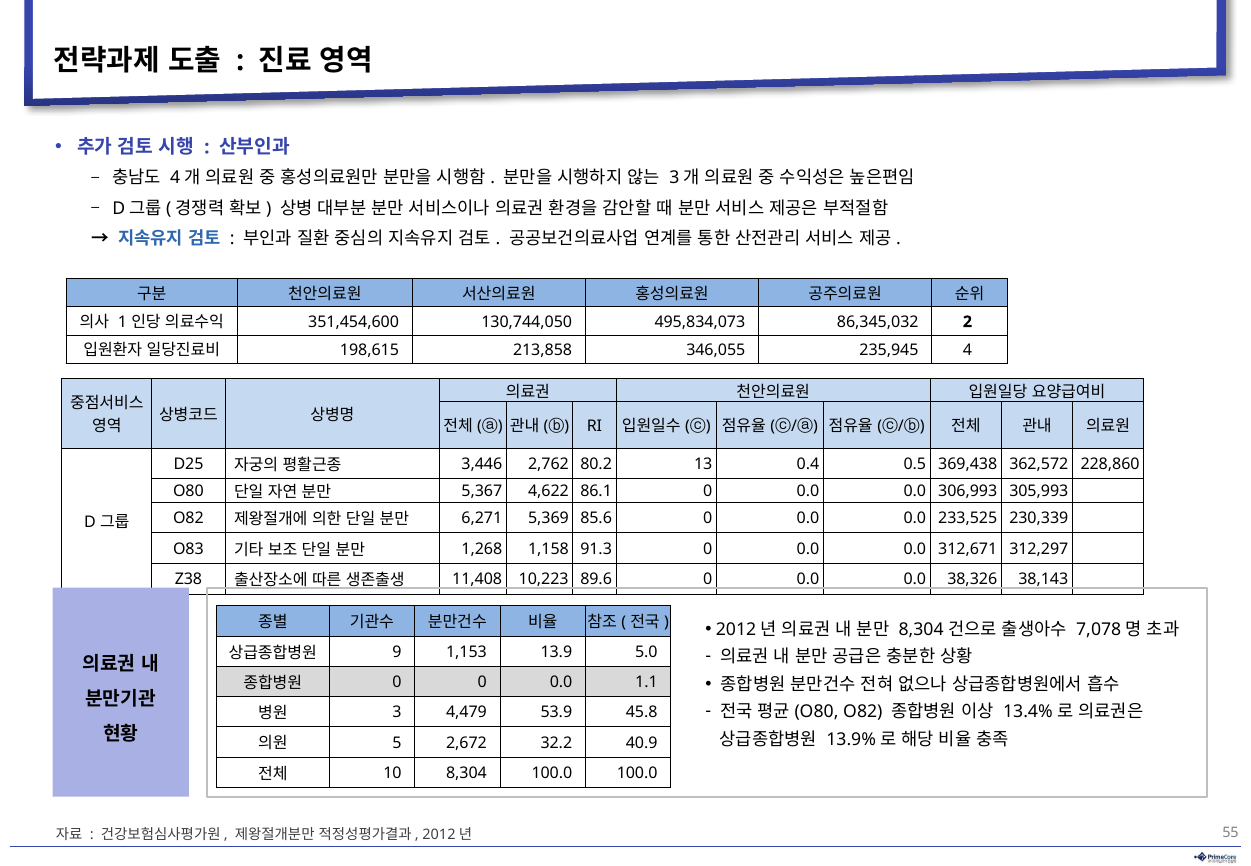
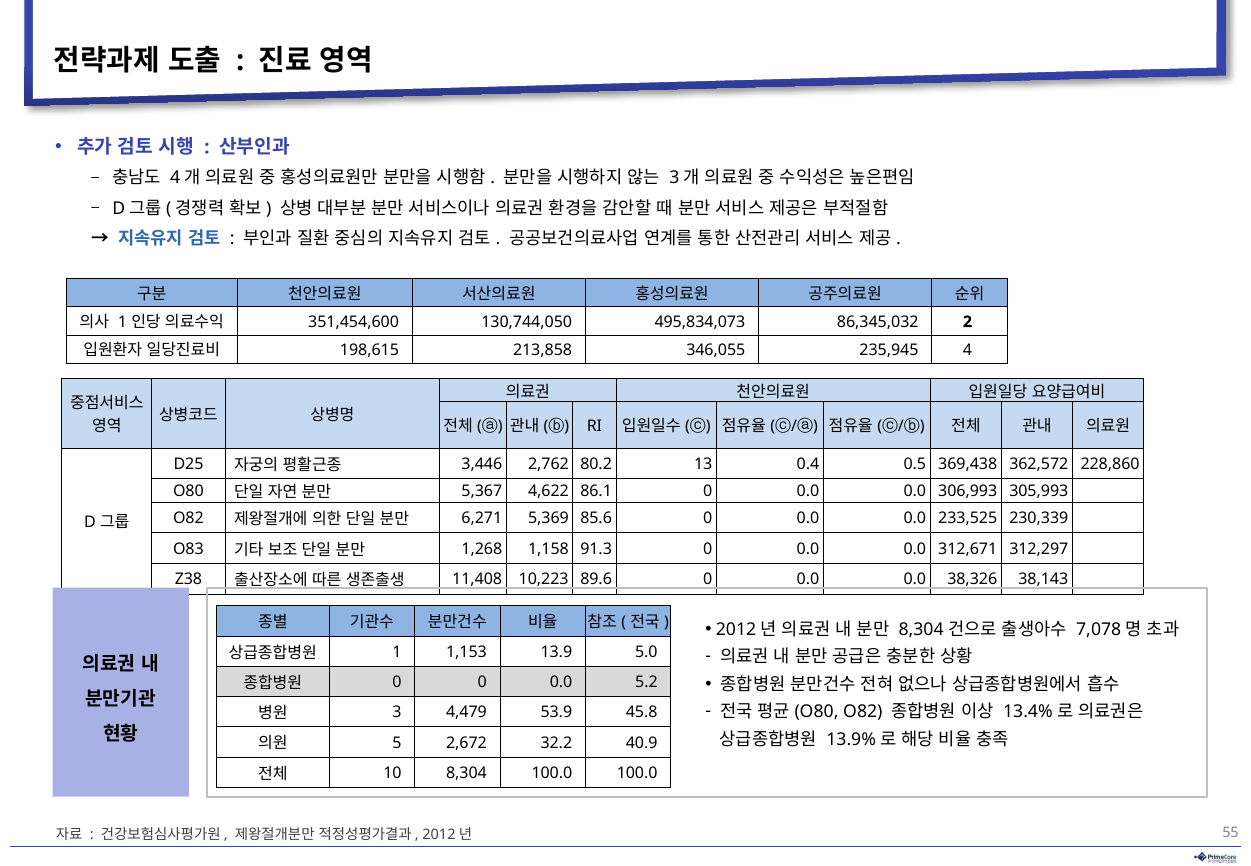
9: 9 -> 1 (397, 652)
1.1: 1.1 -> 5.2 (646, 682)
